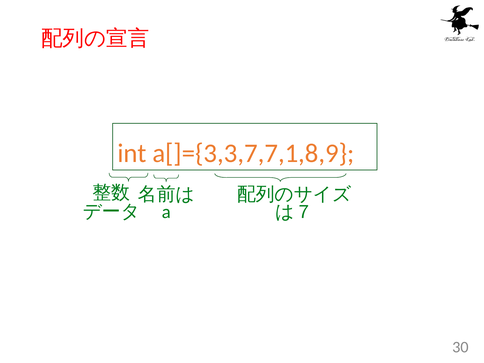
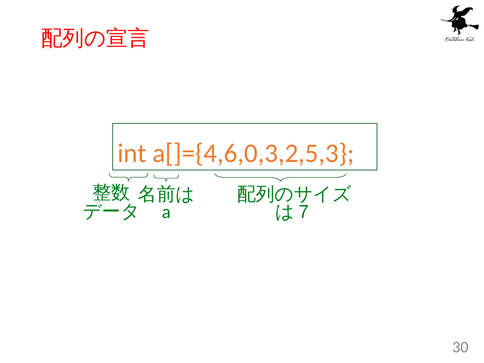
a[]={3,3,7,7,1,8,9: a[]={3,3,7,7,1,8,9 -> a[]={4,6,0,3,2,5,3 (253, 153)
